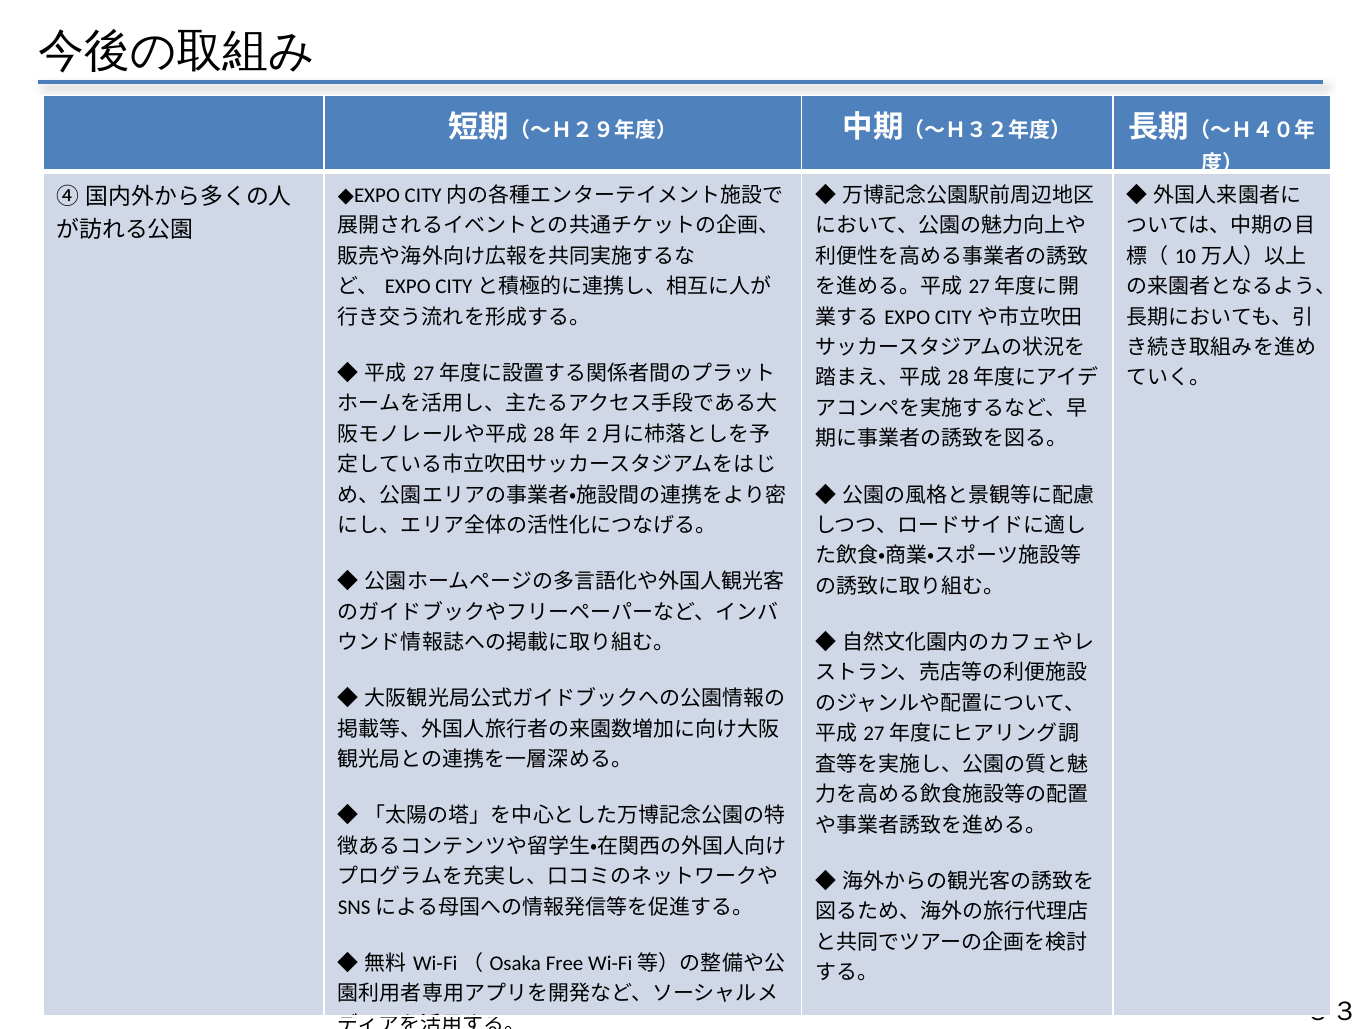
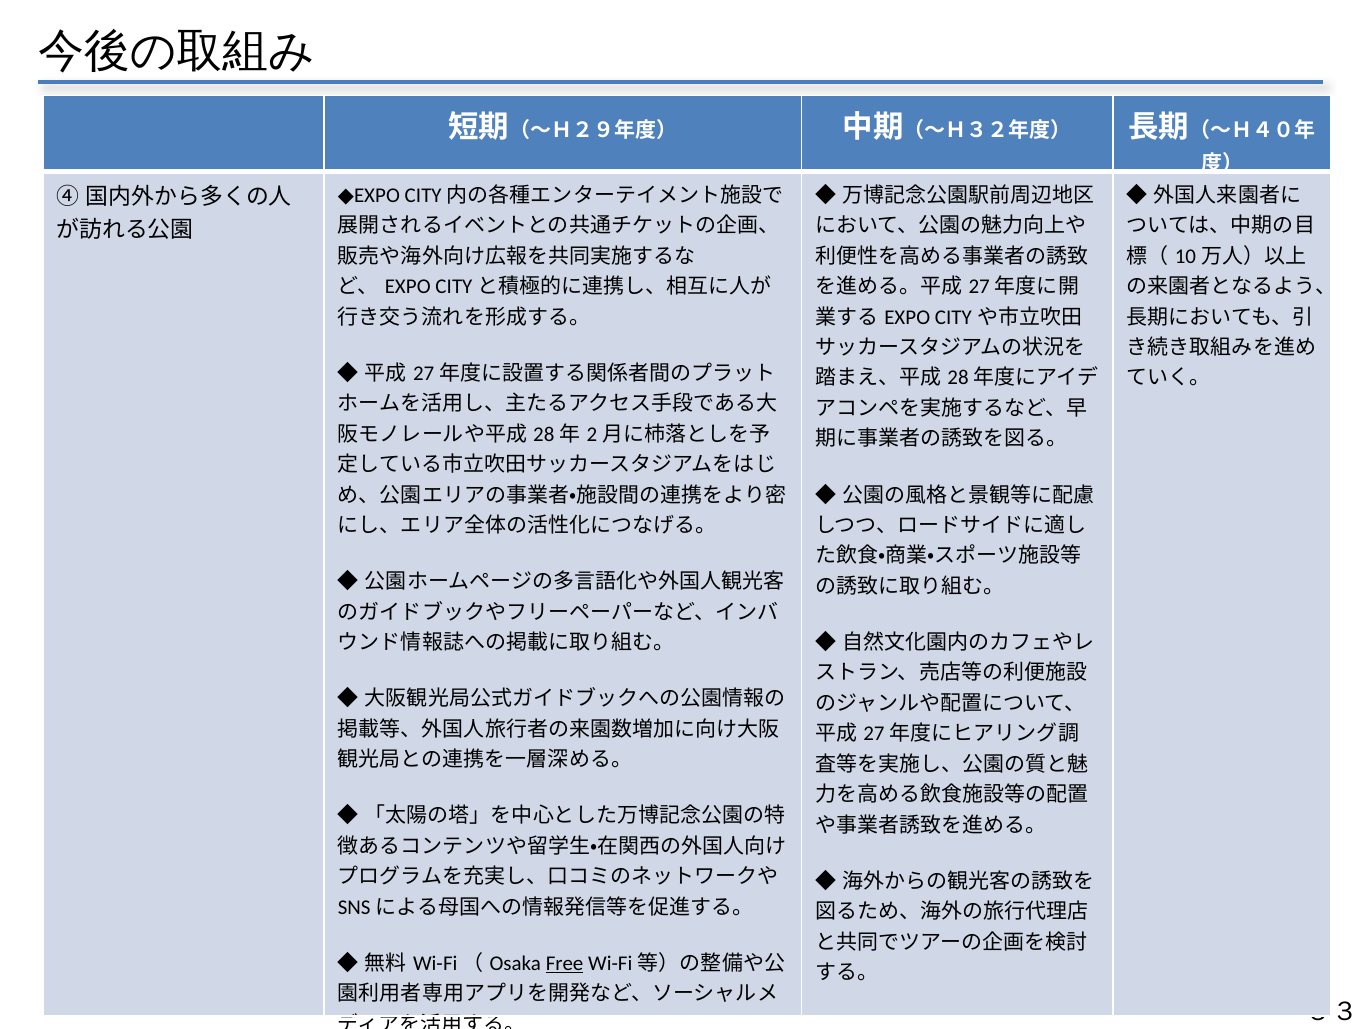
Free underline: none -> present (565, 964)
